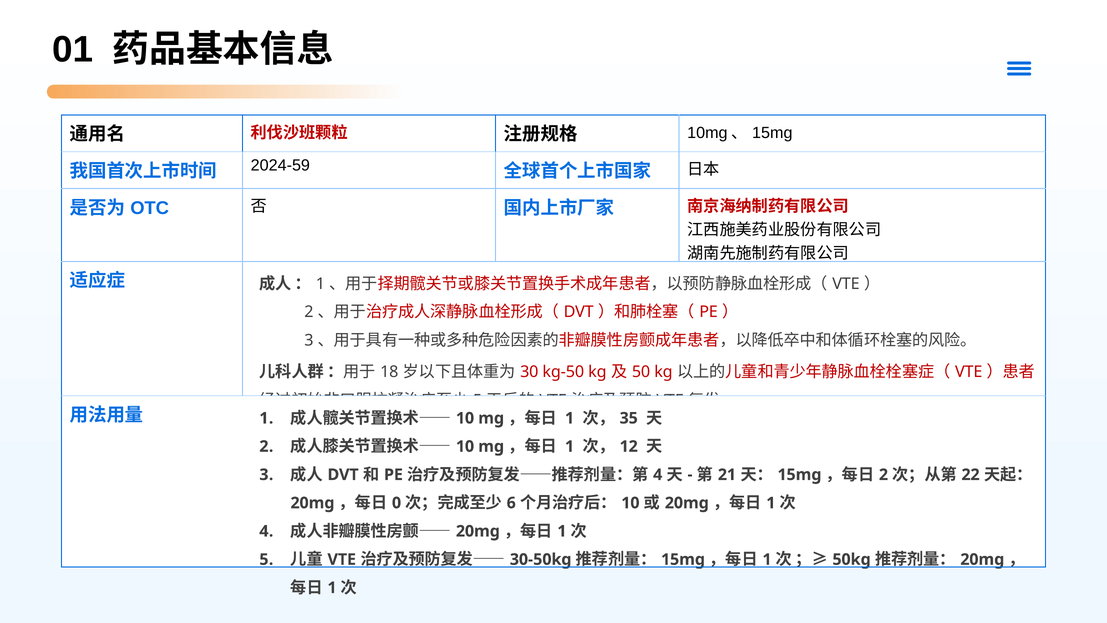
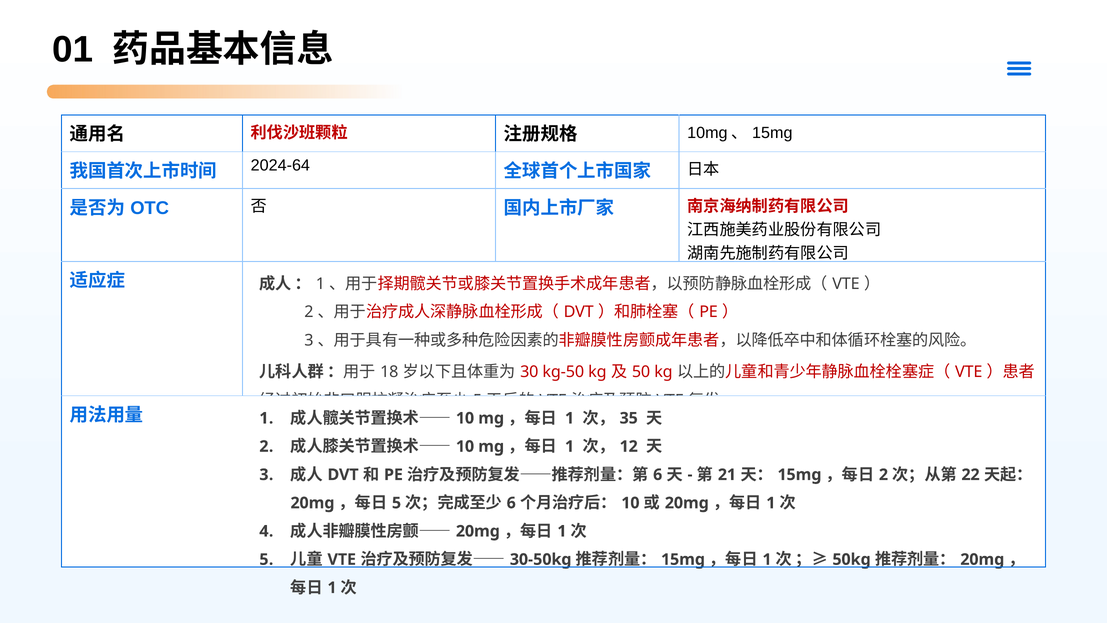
2024-59: 2024-59 -> 2024-64 (280, 165)
4: 4 -> 6 (658, 474)
0: 0 -> 5 (397, 503)
